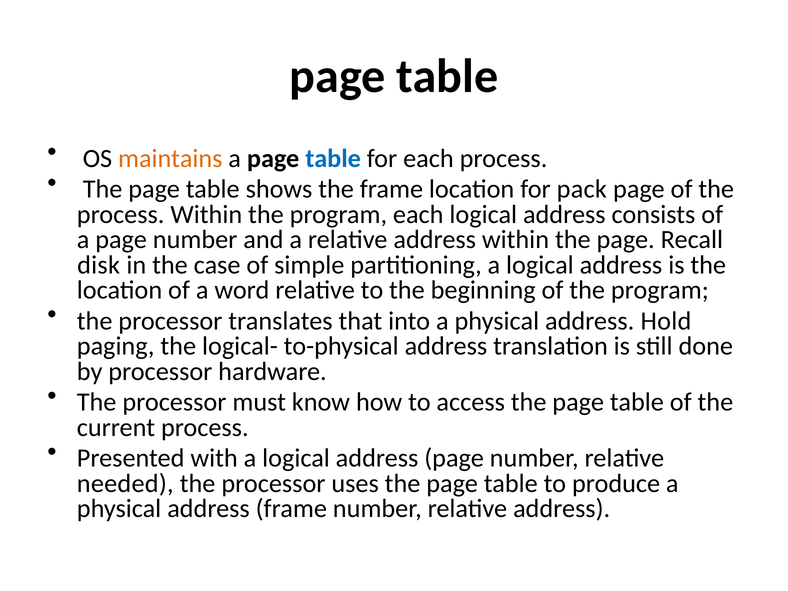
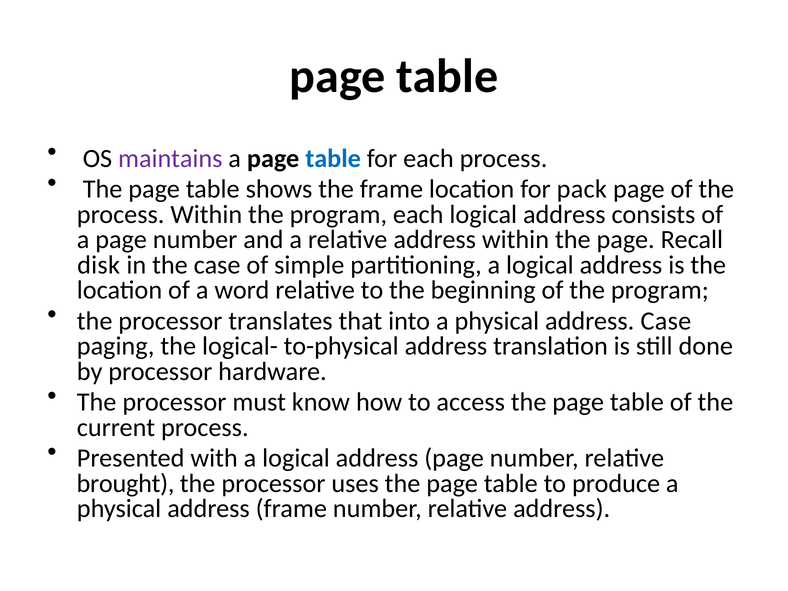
maintains colour: orange -> purple (170, 158)
address Hold: Hold -> Case (666, 321)
needed: needed -> brought (125, 483)
